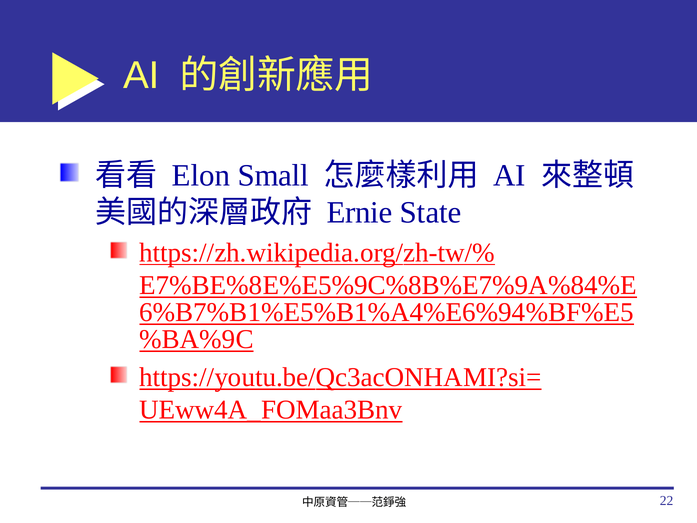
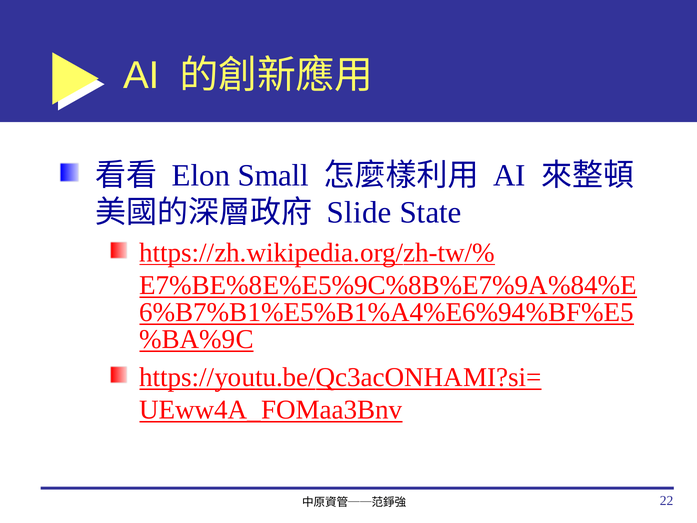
Ernie: Ernie -> Slide (359, 212)
